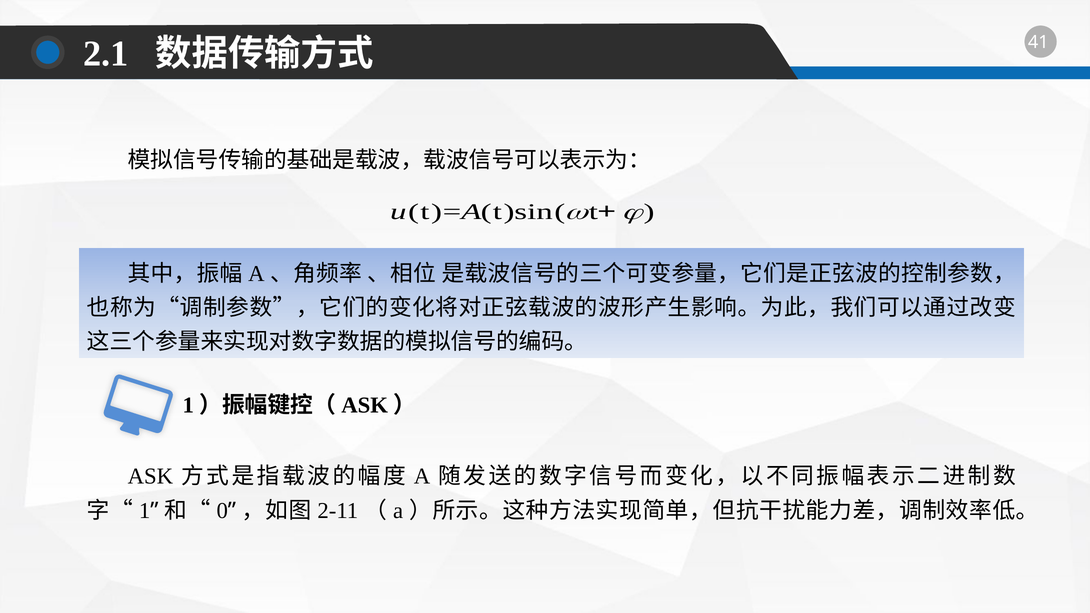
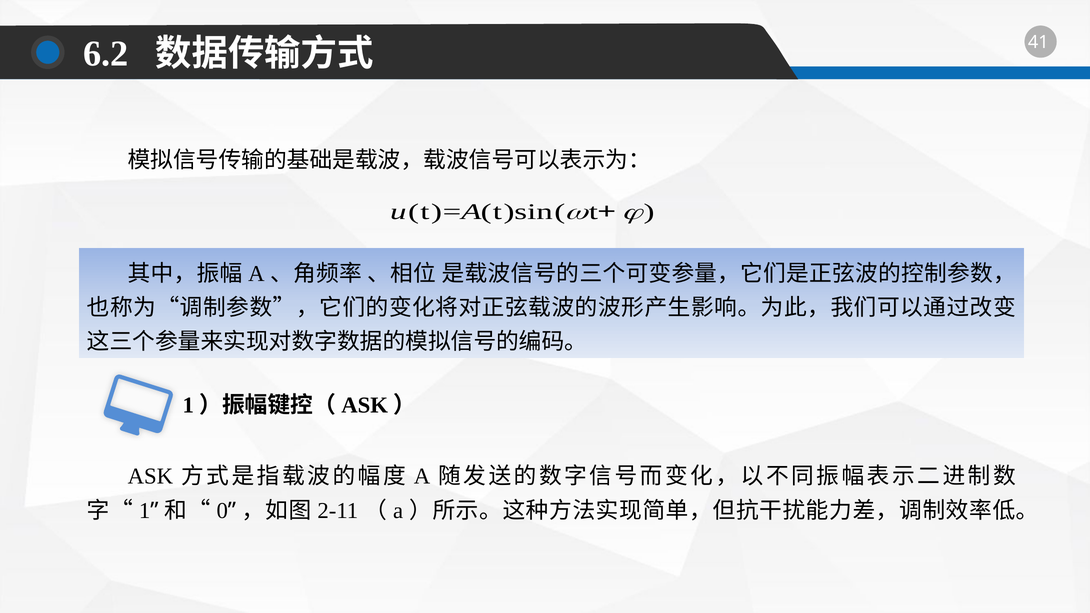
2.1: 2.1 -> 6.2 (106, 54)
